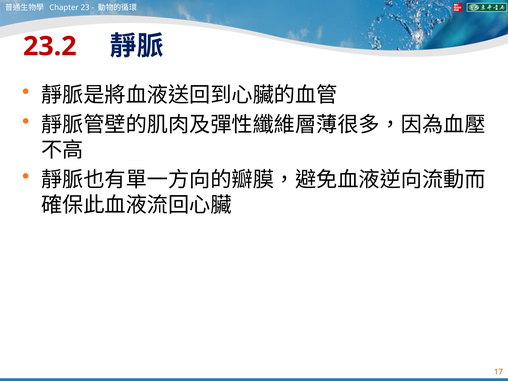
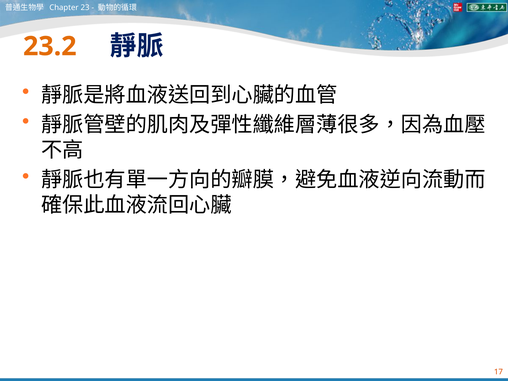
23.2 colour: red -> orange (50, 46)
